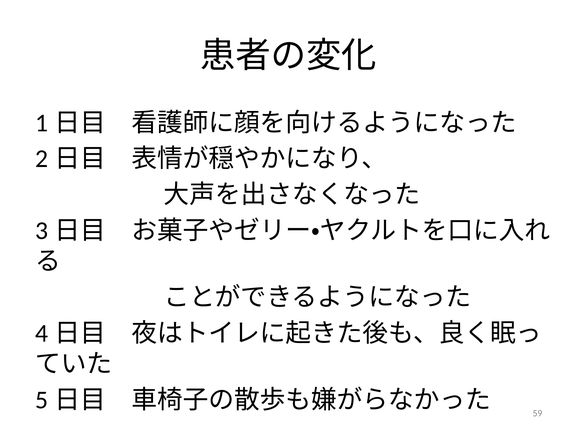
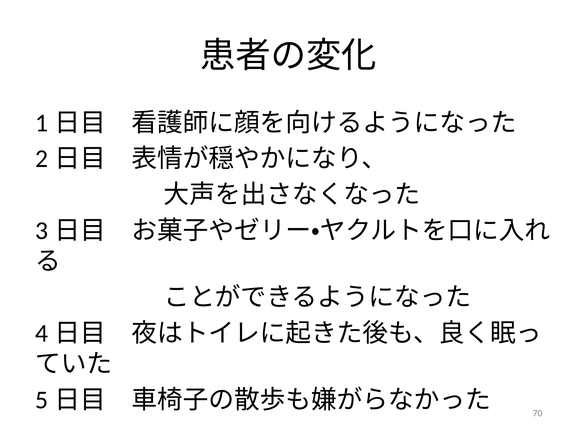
59: 59 -> 70 (538, 413)
